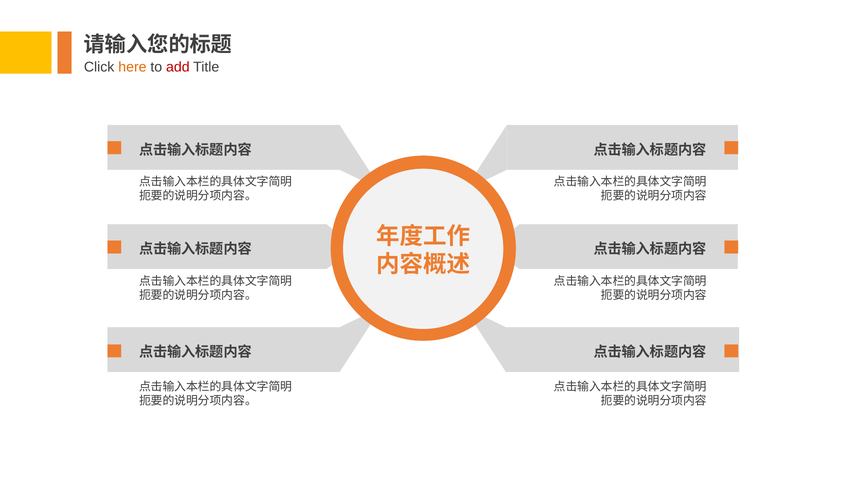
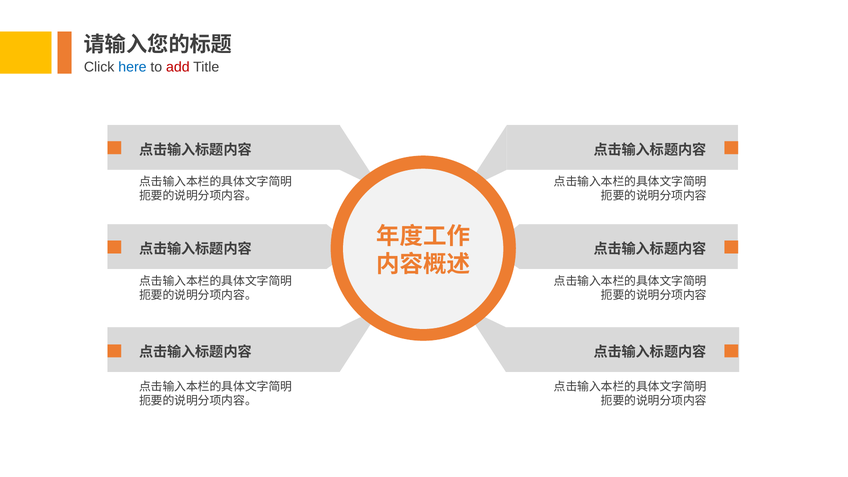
here colour: orange -> blue (132, 67)
